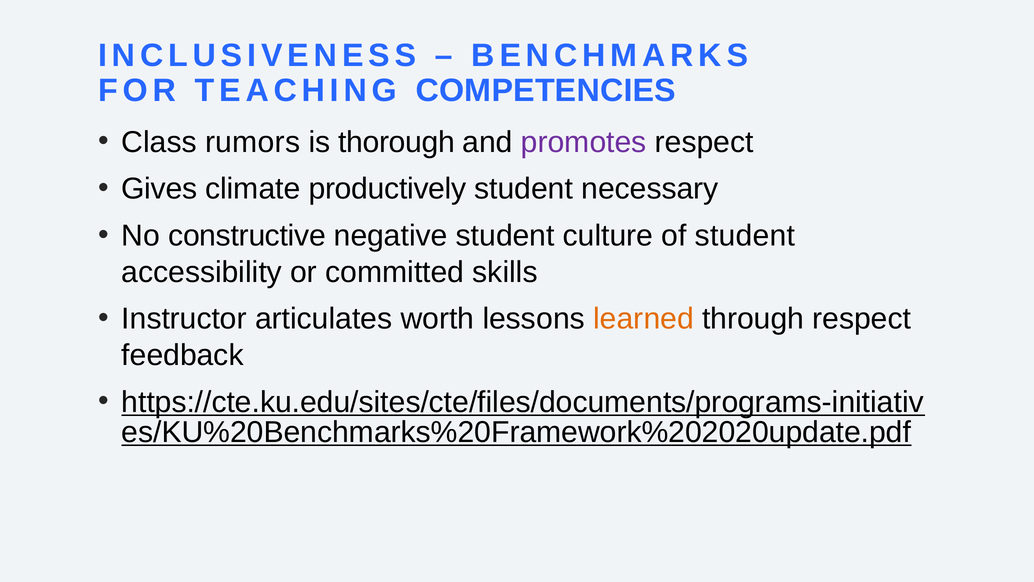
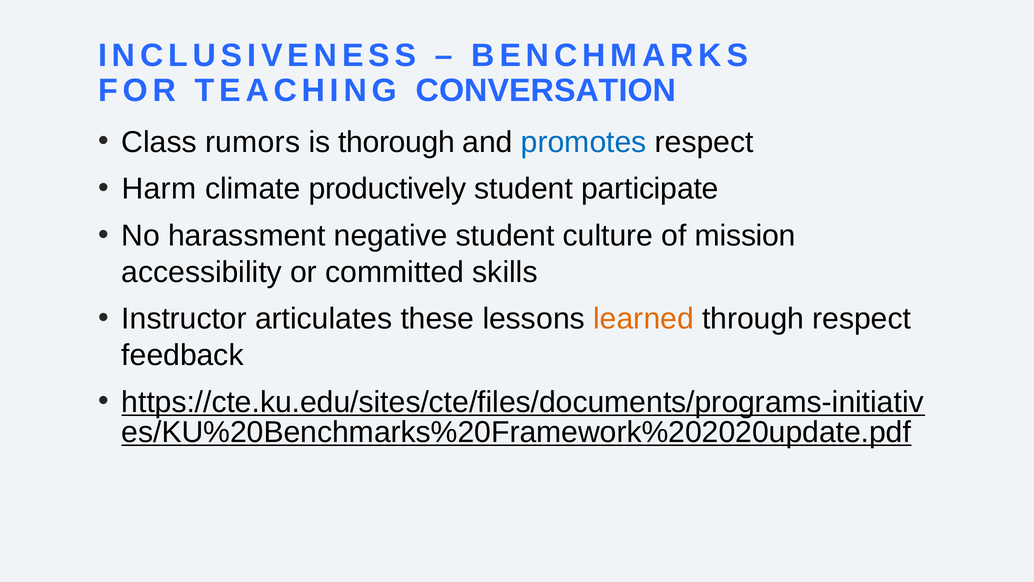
COMPETENCIES: COMPETENCIES -> CONVERSATION (546, 91)
promotes colour: purple -> blue (584, 142)
Gives: Gives -> Harm (159, 189)
necessary: necessary -> participate (650, 189)
constructive: constructive -> harassment (247, 236)
of student: student -> mission (745, 236)
worth: worth -> these (437, 319)
